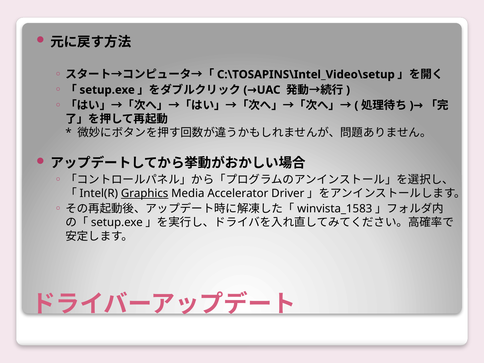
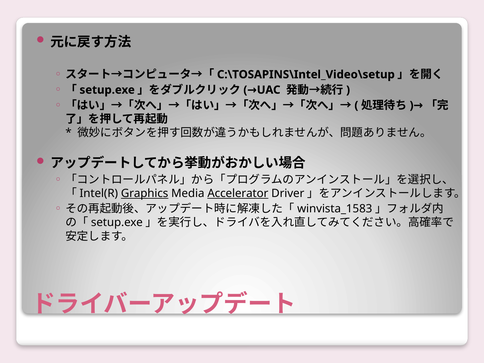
Accelerator underline: none -> present (238, 193)
